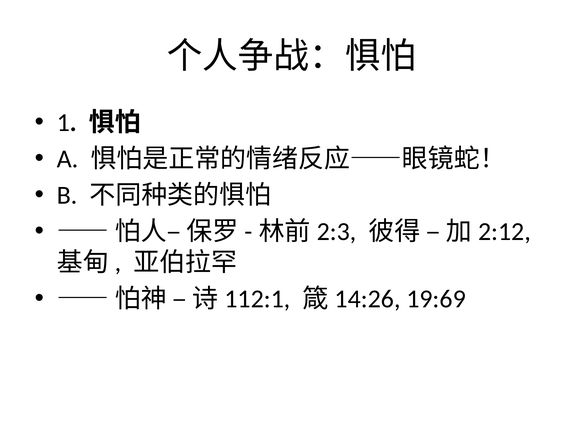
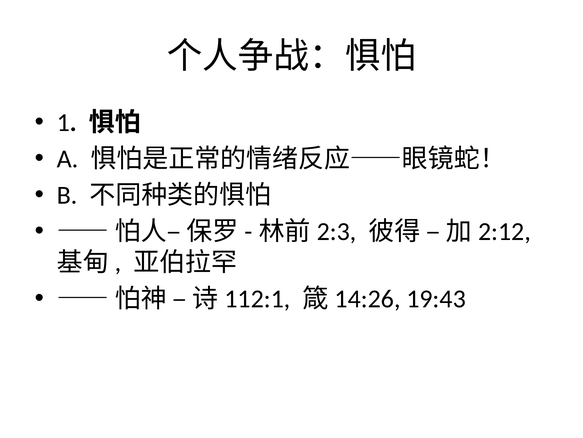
19:69: 19:69 -> 19:43 (436, 299)
